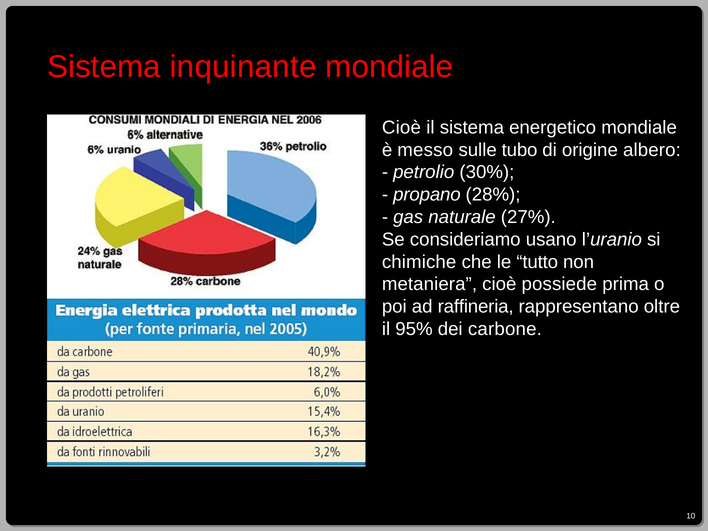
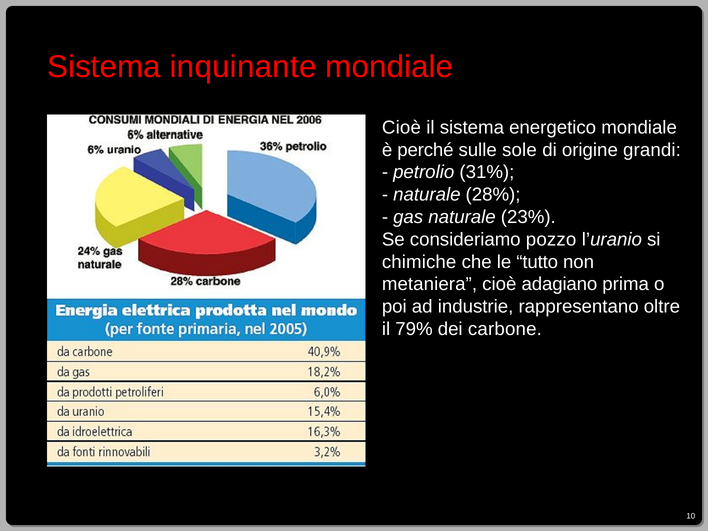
messo: messo -> perché (425, 150)
tubo: tubo -> sole (519, 150)
albero: albero -> grandi (652, 150)
30%: 30% -> 31% (487, 172)
propano: propano -> naturale (427, 195)
27%: 27% -> 23% (528, 217)
usano: usano -> pozzo (551, 239)
possiede: possiede -> adagiano (559, 284)
raffineria: raffineria -> industrie (476, 307)
95%: 95% -> 79% (414, 329)
